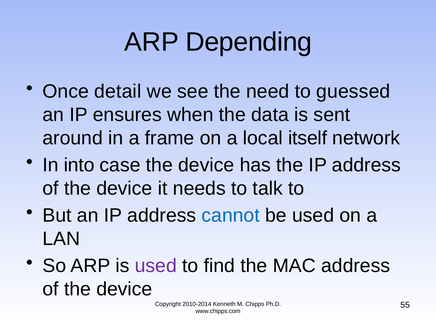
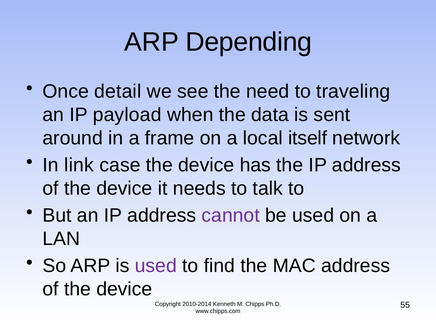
guessed: guessed -> traveling (353, 91)
ensures: ensures -> payload (127, 115)
into: into -> link (79, 165)
cannot colour: blue -> purple (231, 216)
